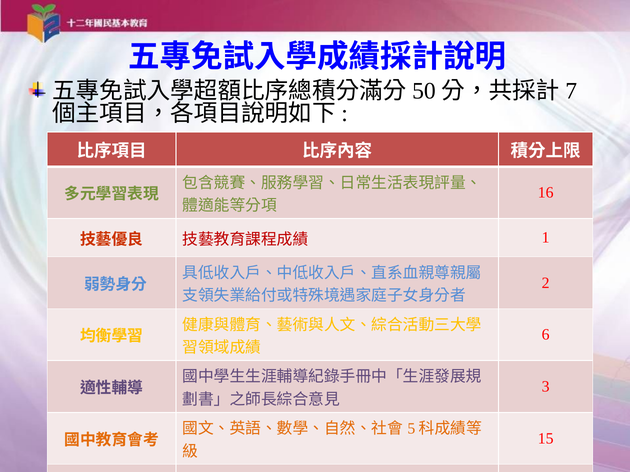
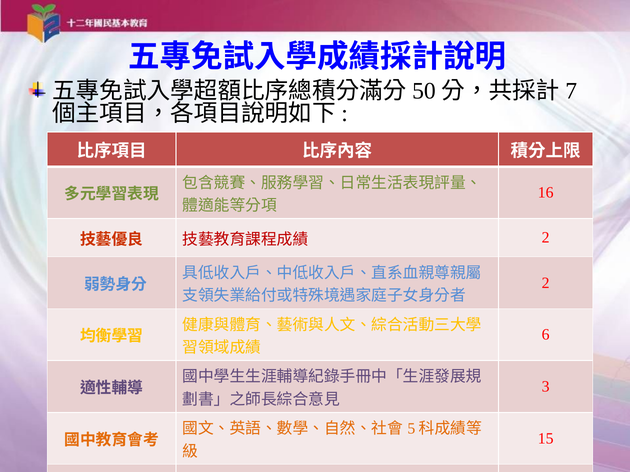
1: 1 -> 2 (546, 238)
